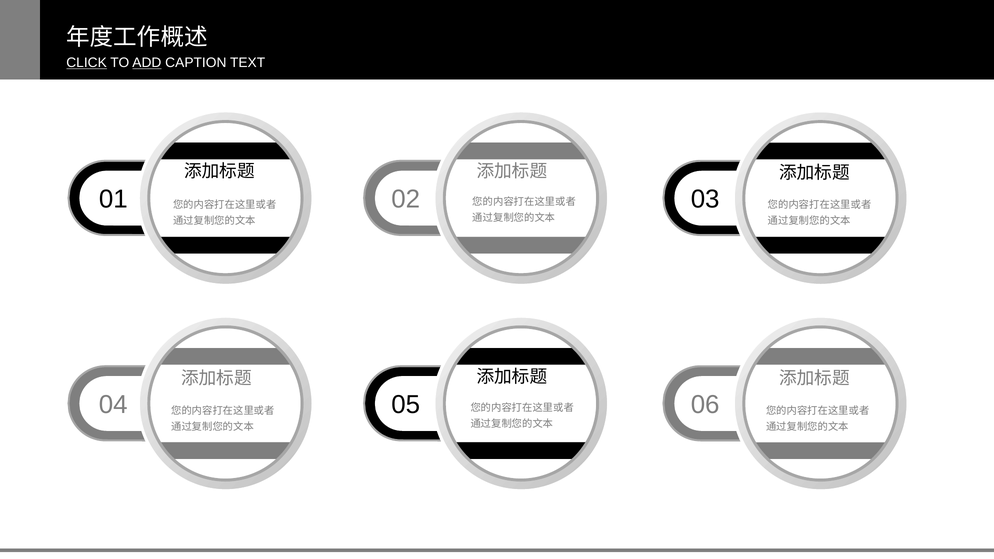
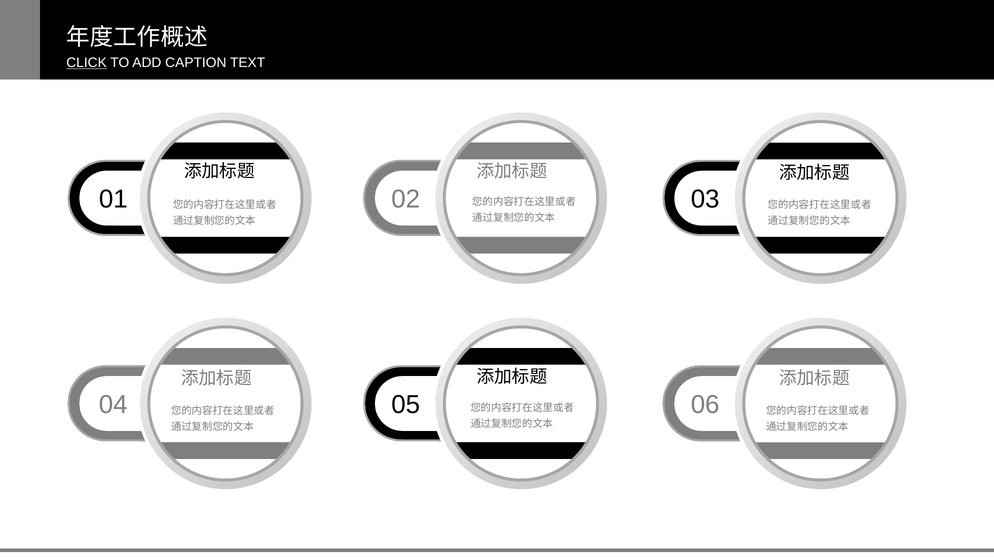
ADD underline: present -> none (147, 63)
